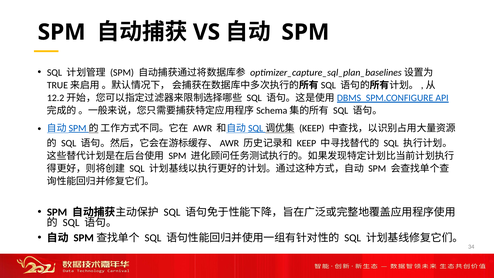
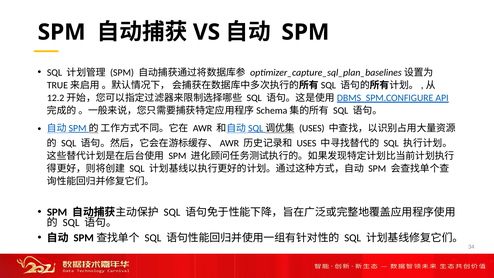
KEEP: KEEP -> USES (312, 128)
KEEP: KEEP -> USES (306, 143)
